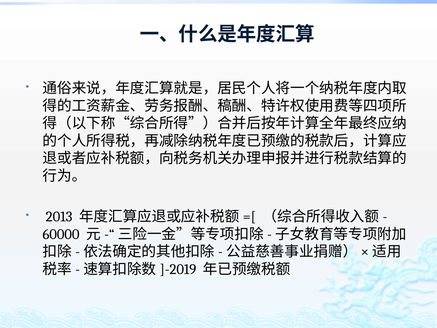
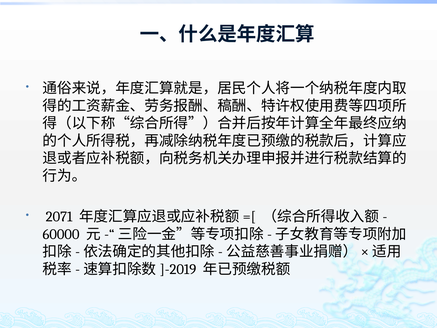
2013: 2013 -> 2071 (59, 217)
